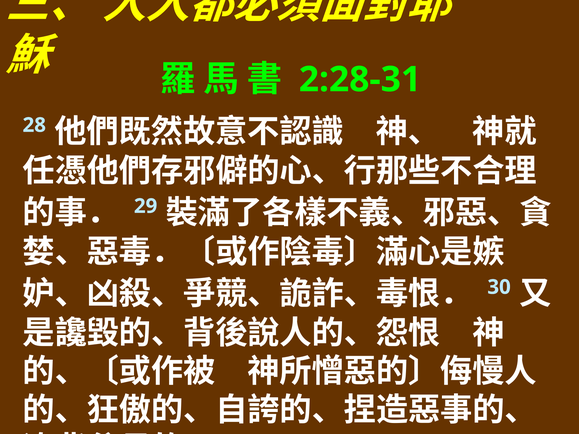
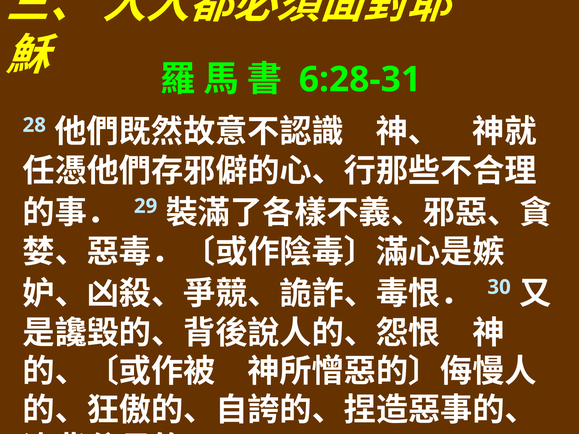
2:28-31: 2:28-31 -> 6:28-31 (360, 80)
